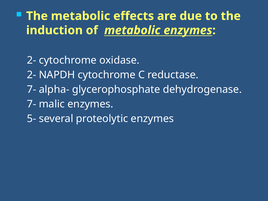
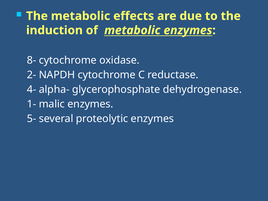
2-: 2- -> 8- (32, 60)
7-: 7- -> 4- (32, 90)
7-: 7- -> 1- (32, 104)
